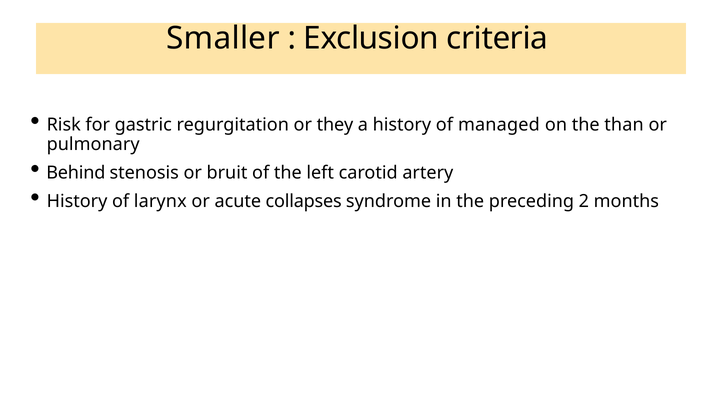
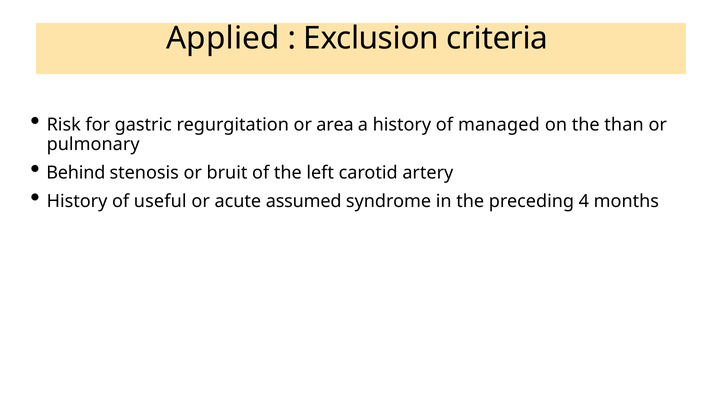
Smaller: Smaller -> Applied (223, 38)
they: they -> area (335, 125)
larynx: larynx -> useful (160, 201)
collapses: collapses -> assumed (304, 201)
2: 2 -> 4 (584, 201)
